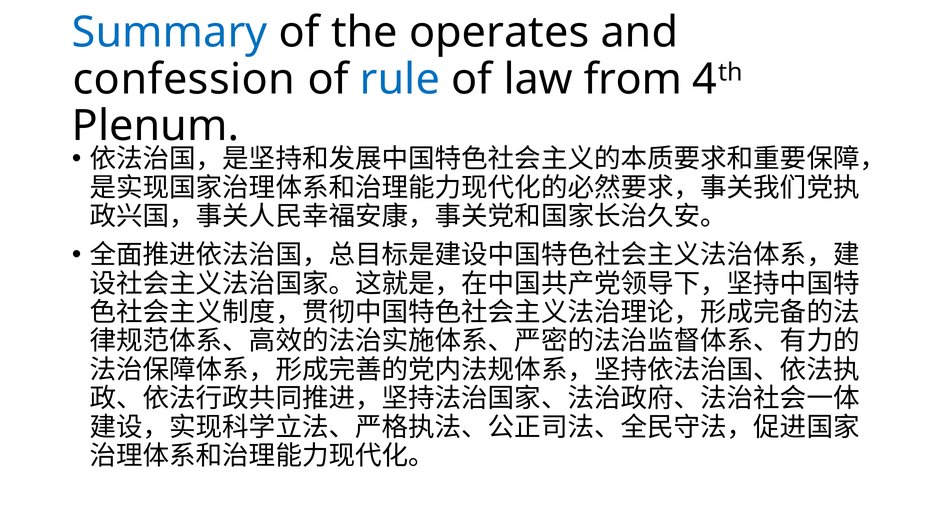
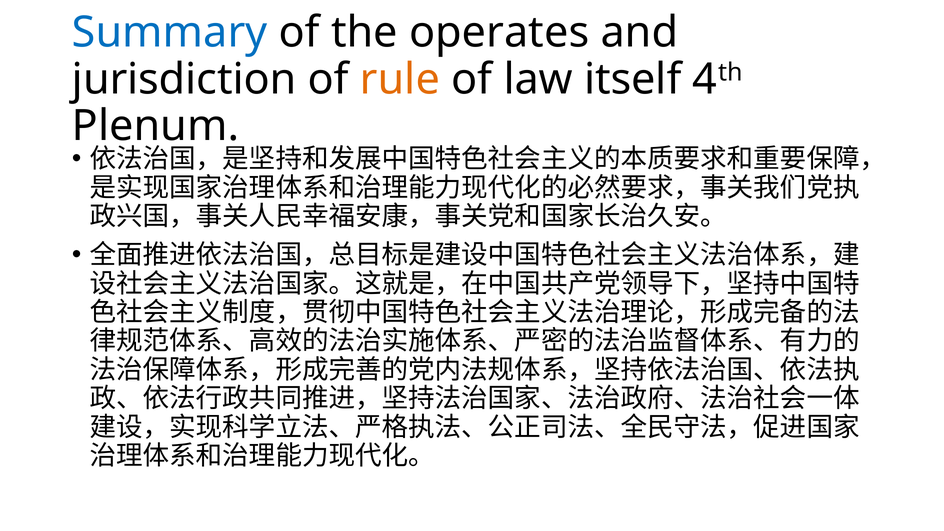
confession: confession -> jurisdiction (184, 79)
rule colour: blue -> orange (400, 79)
from: from -> itself (633, 79)
